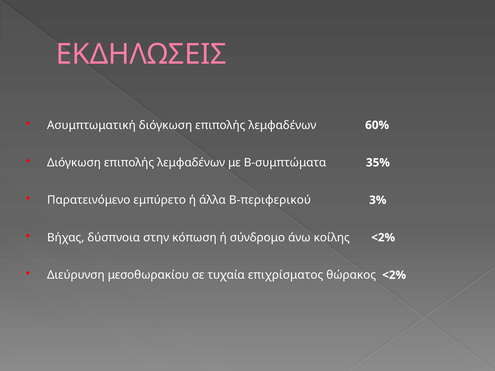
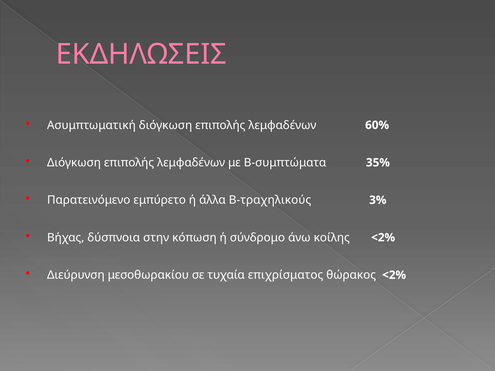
Β-περιφερικού: Β-περιφερικού -> Β-τραχηλικούς (270, 200)
